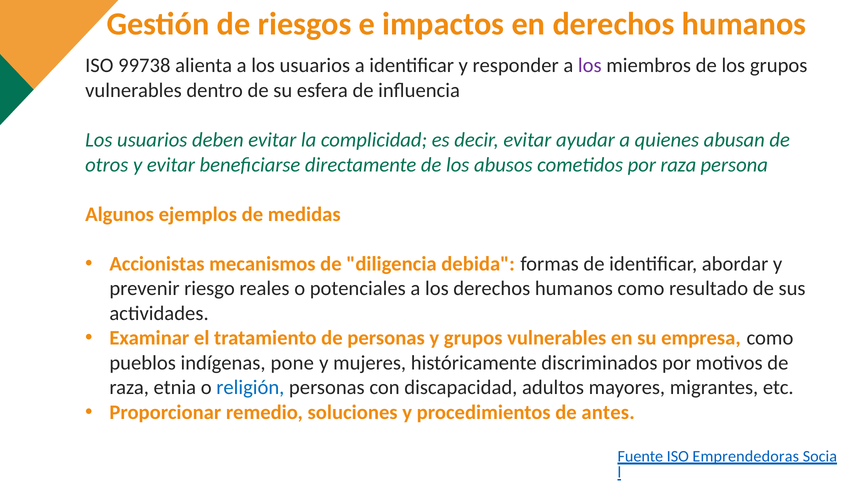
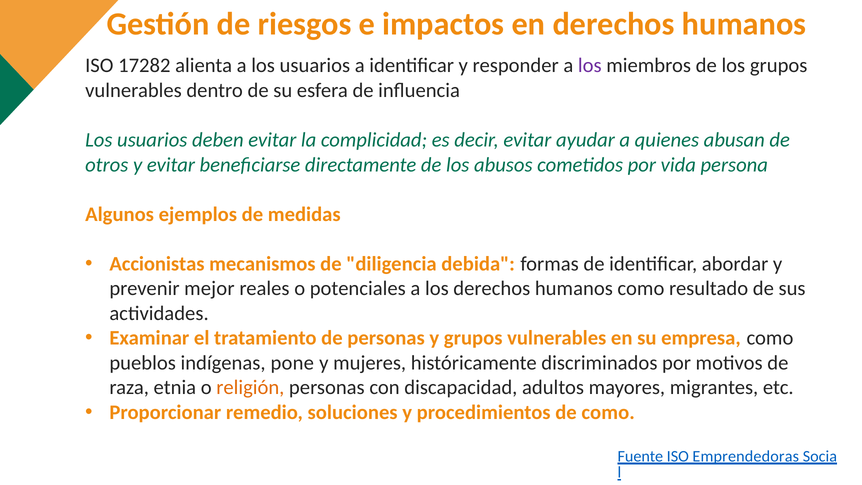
99738: 99738 -> 17282 (144, 66)
por raza: raza -> vida (678, 165)
riesgo: riesgo -> mejor (209, 289)
religión colour: blue -> orange (250, 388)
de antes: antes -> como (608, 412)
